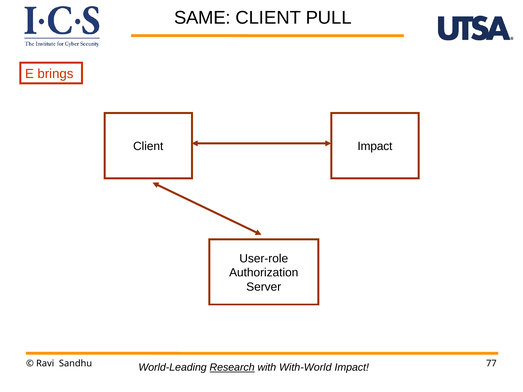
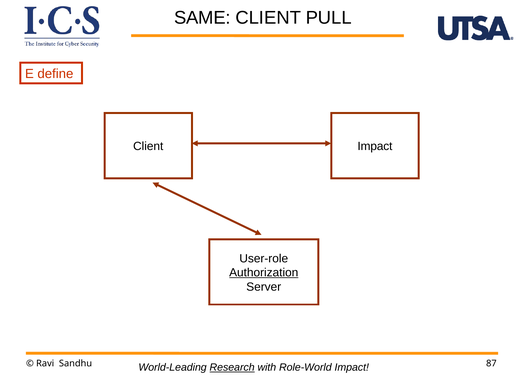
brings: brings -> define (55, 74)
Authorization underline: none -> present (264, 273)
77: 77 -> 87 (491, 364)
With-World: With-World -> Role-World (305, 368)
